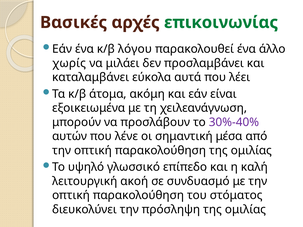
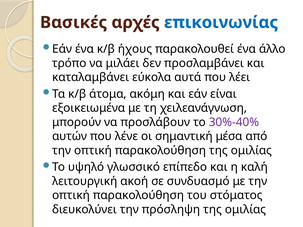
επικοινωνίας colour: green -> blue (221, 22)
λόγου: λόγου -> ήχους (135, 49)
χωρίς: χωρίς -> τρόπο (69, 63)
